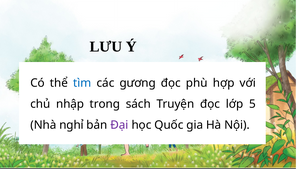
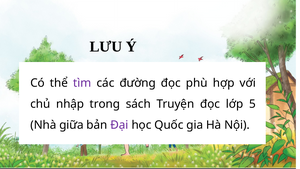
tìm colour: blue -> purple (82, 83)
gương: gương -> đường (138, 83)
nghỉ: nghỉ -> giữa (72, 125)
